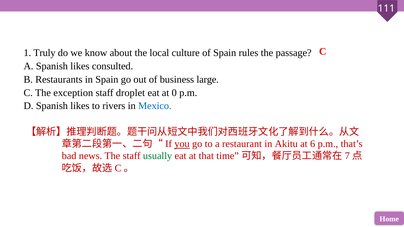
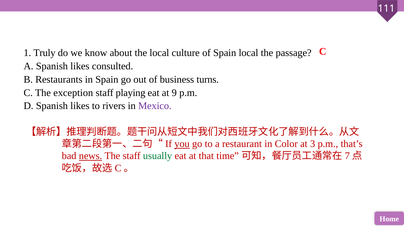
Spain rules: rules -> local (248, 53)
large: large -> turns (208, 79)
droplet: droplet -> playing (131, 93)
0: 0 -> 9 (174, 93)
Mexico colour: blue -> purple (155, 106)
Akitu: Akitu -> Color (286, 144)
6: 6 -> 3 (313, 144)
news underline: none -> present (91, 156)
